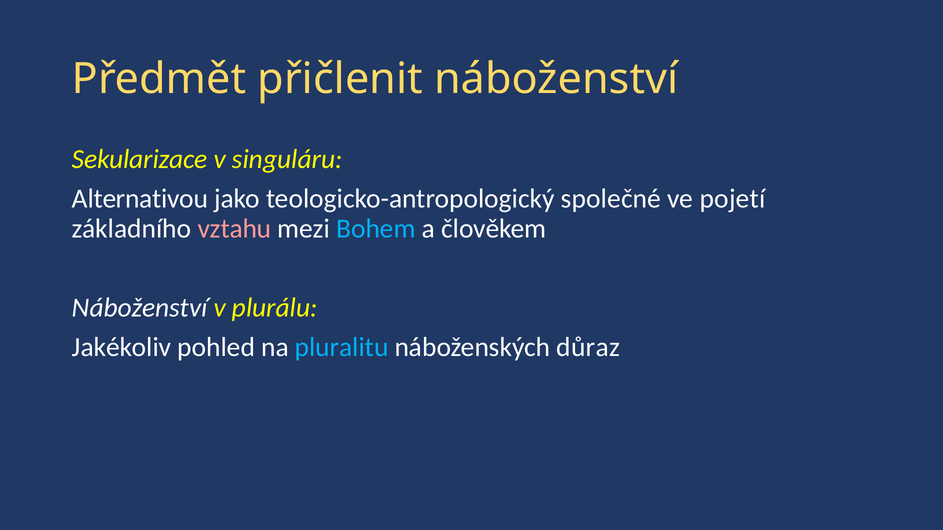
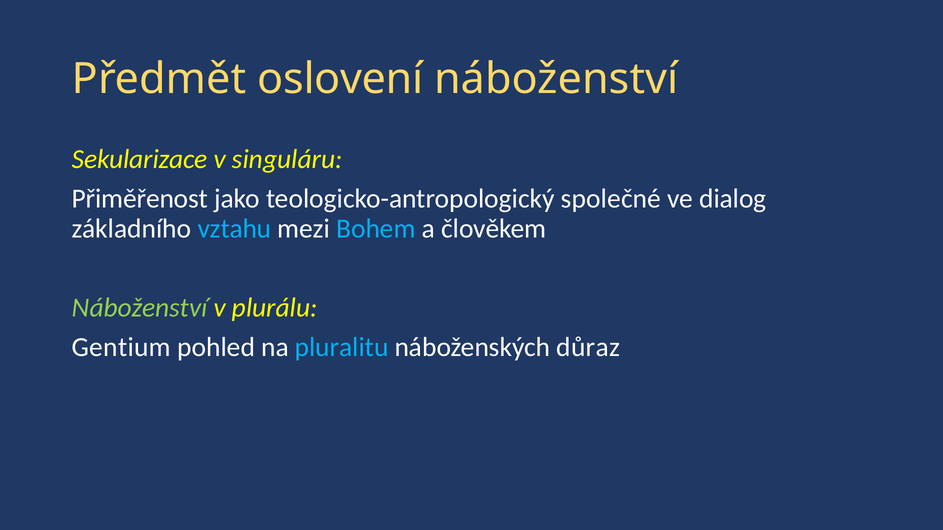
přičlenit: přičlenit -> oslovení (340, 79)
Alternativou: Alternativou -> Přiměřenost (140, 199)
pojetí: pojetí -> dialog (733, 199)
vztahu colour: pink -> light blue (234, 229)
Náboženství colour: white -> light green (140, 308)
Jakékoliv: Jakékoliv -> Gentium (121, 347)
